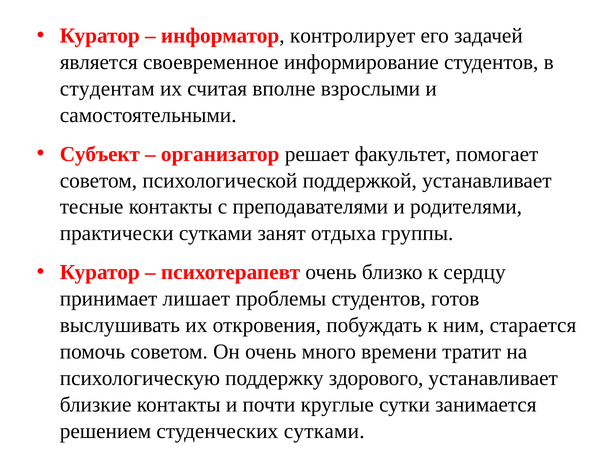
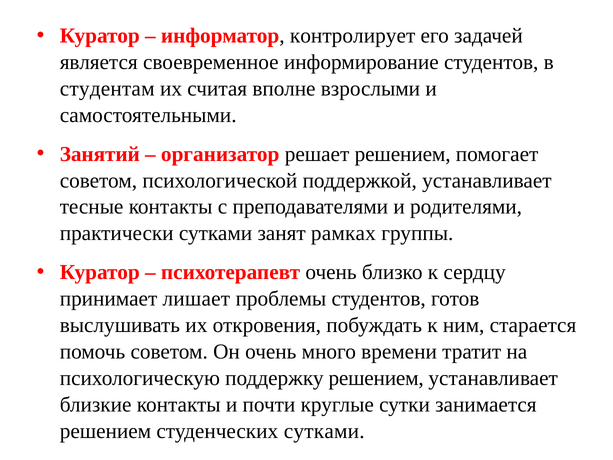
Субъект: Субъект -> Занятий (100, 154)
решает факультет: факультет -> решением (403, 154)
отдыха: отдыха -> рамках (343, 233)
поддержку здорового: здорового -> решением (376, 378)
